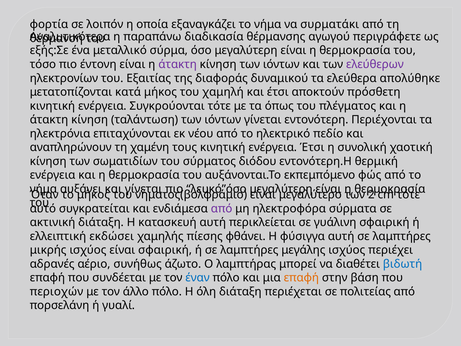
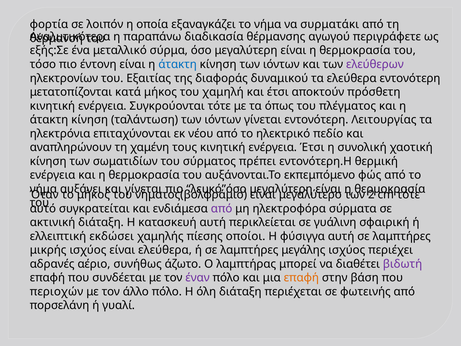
άτακτη colour: purple -> blue (178, 64)
ελεύθερα απολύθηκε: απολύθηκε -> εντονότερη (410, 78)
Περιέχονται: Περιέχονται -> Λειτουργίας (384, 120)
διόδου: διόδου -> πρέπει (257, 161)
φθάνει: φθάνει -> οποίοι (246, 236)
είναι σφαιρική: σφαιρική -> ελεύθερα (165, 250)
βιδωτή colour: blue -> purple (403, 264)
έναν colour: blue -> purple (198, 278)
πολιτείας: πολιτείας -> φωτεινής (365, 291)
